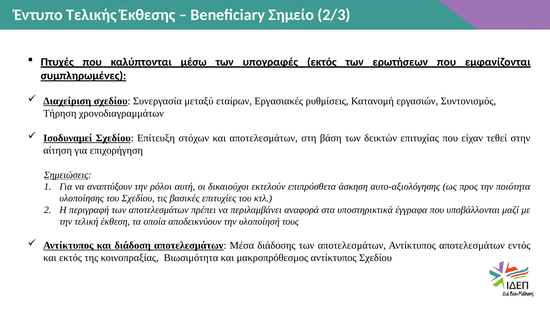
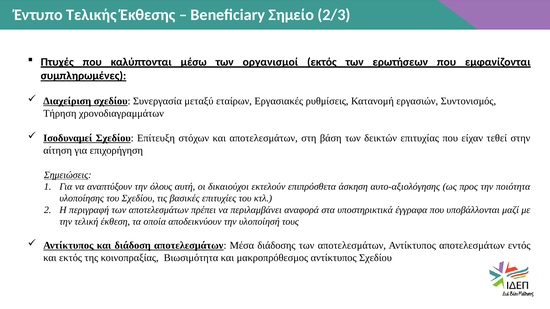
υπογραφές: υπογραφές -> οργανισμοί (270, 62)
ρόλοι: ρόλοι -> όλους (161, 187)
